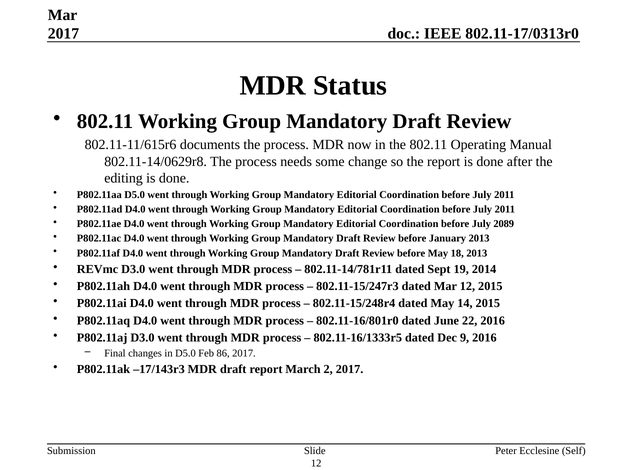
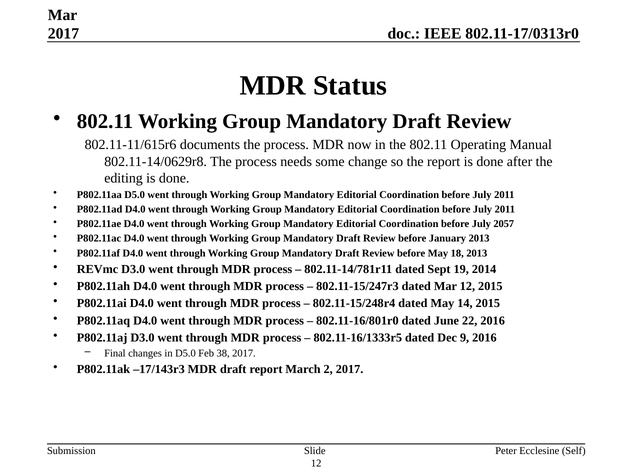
2089: 2089 -> 2057 (504, 224)
86: 86 -> 38 (223, 353)
